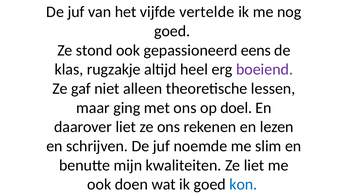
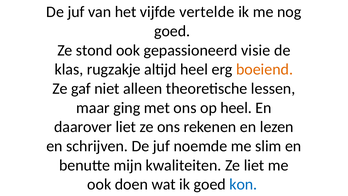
eens: eens -> visie (256, 50)
boeiend colour: purple -> orange (265, 69)
op doel: doel -> heel (236, 108)
